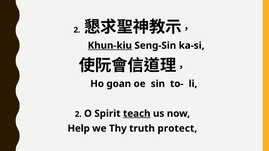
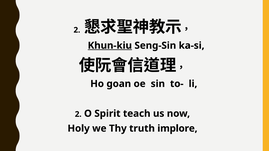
teach underline: present -> none (137, 114)
Help: Help -> Holy (79, 129)
protect: protect -> implore (177, 129)
